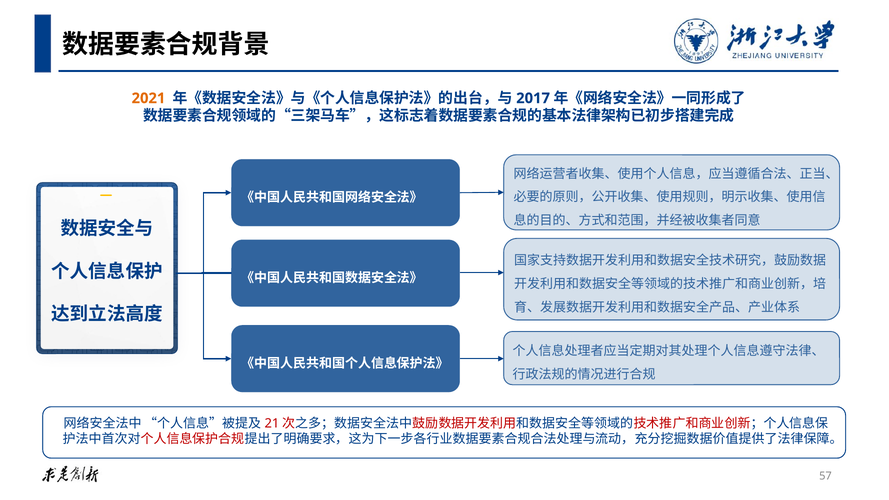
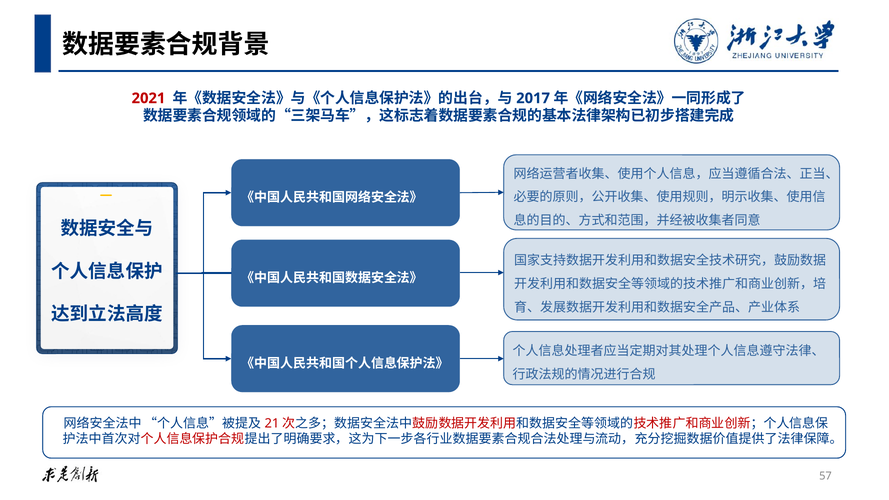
2021 colour: orange -> red (148, 98)
